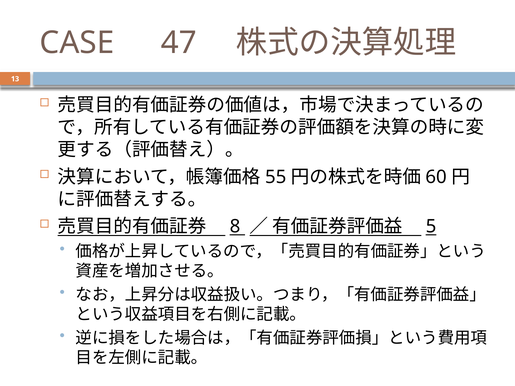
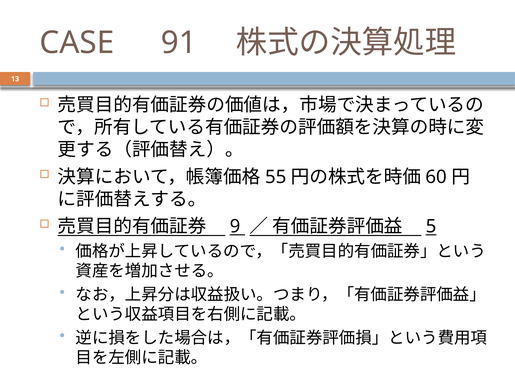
47: 47 -> 91 (179, 43)
8: 8 -> 9 (235, 227)
